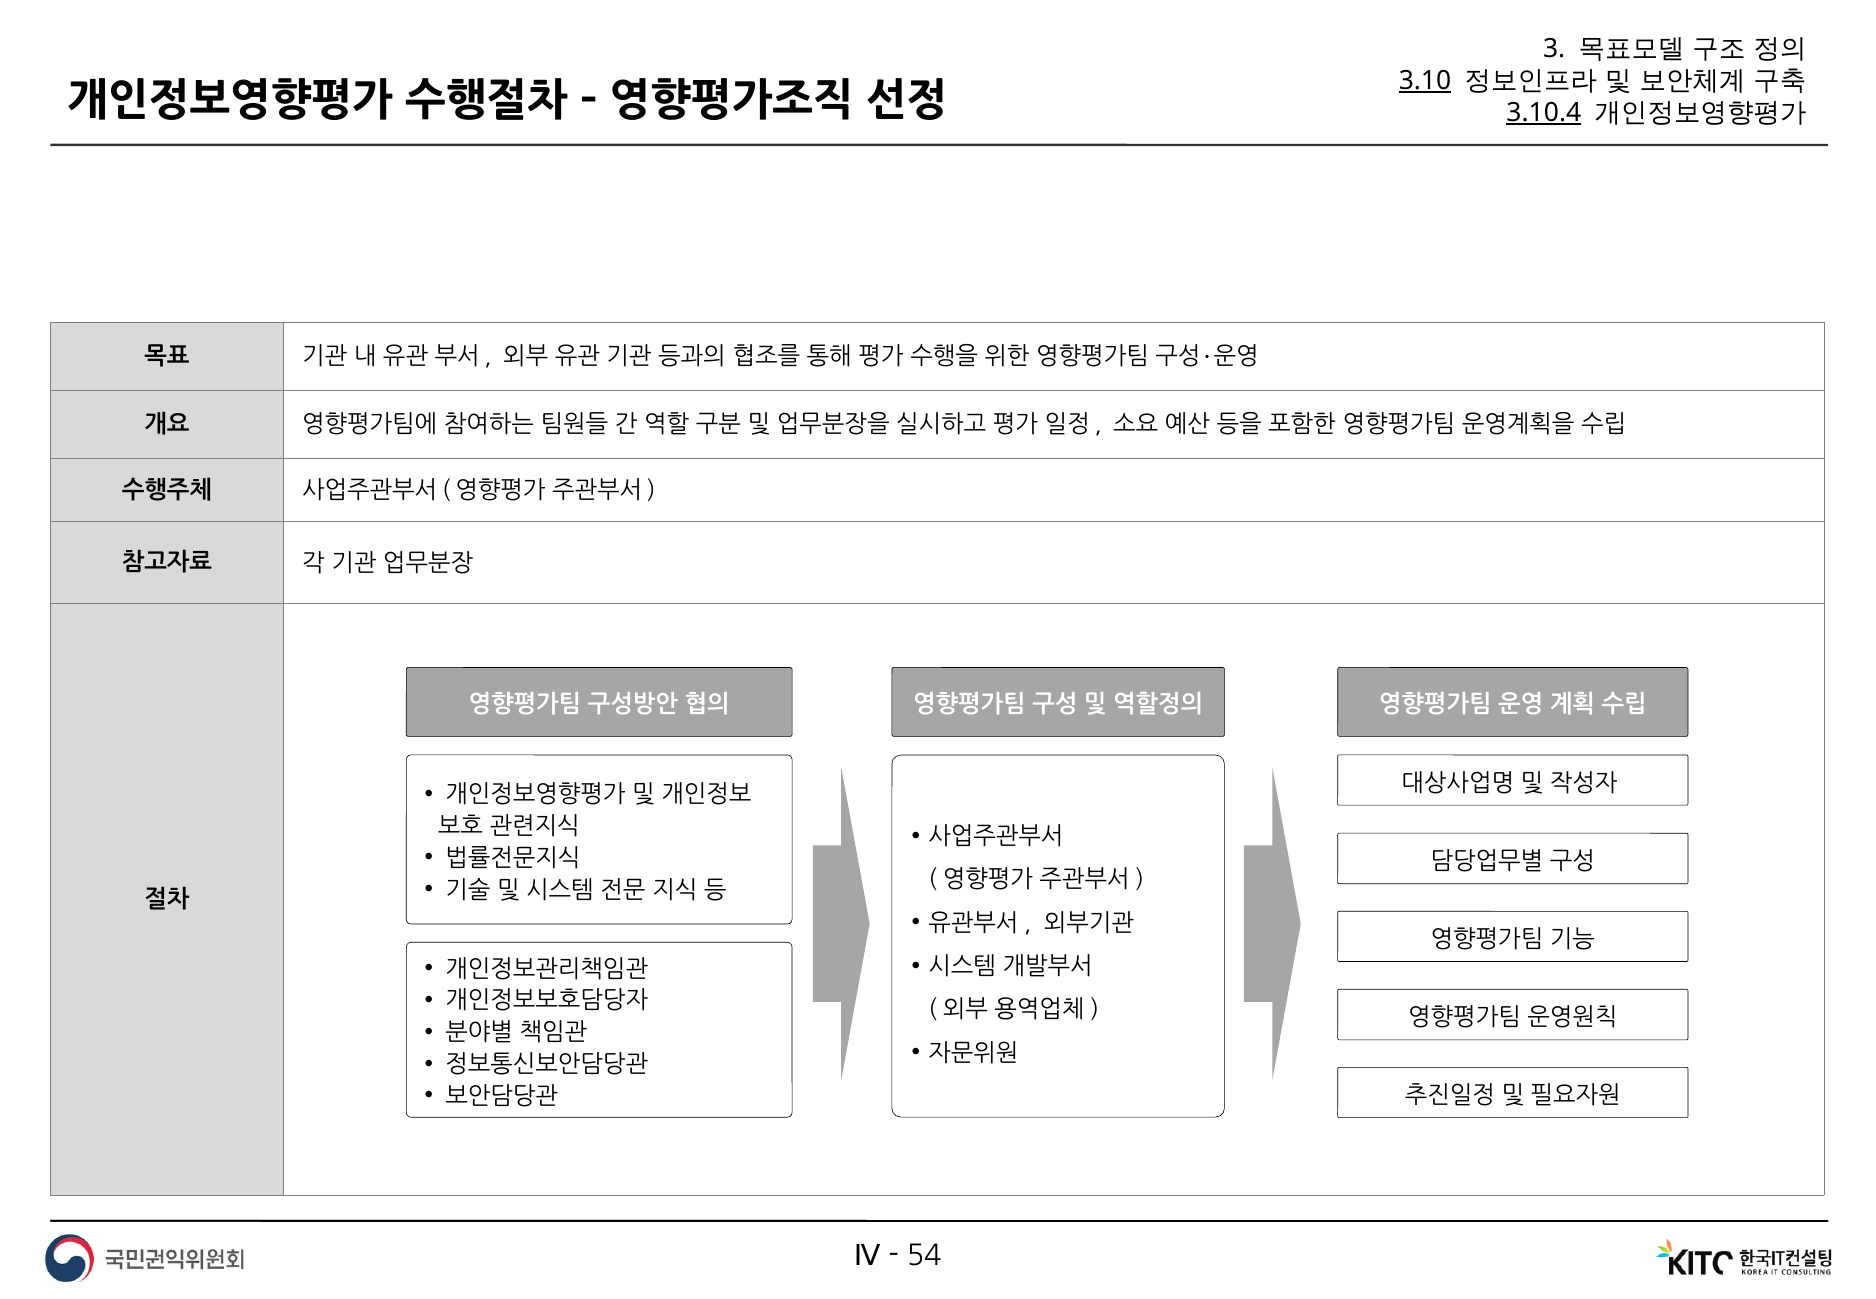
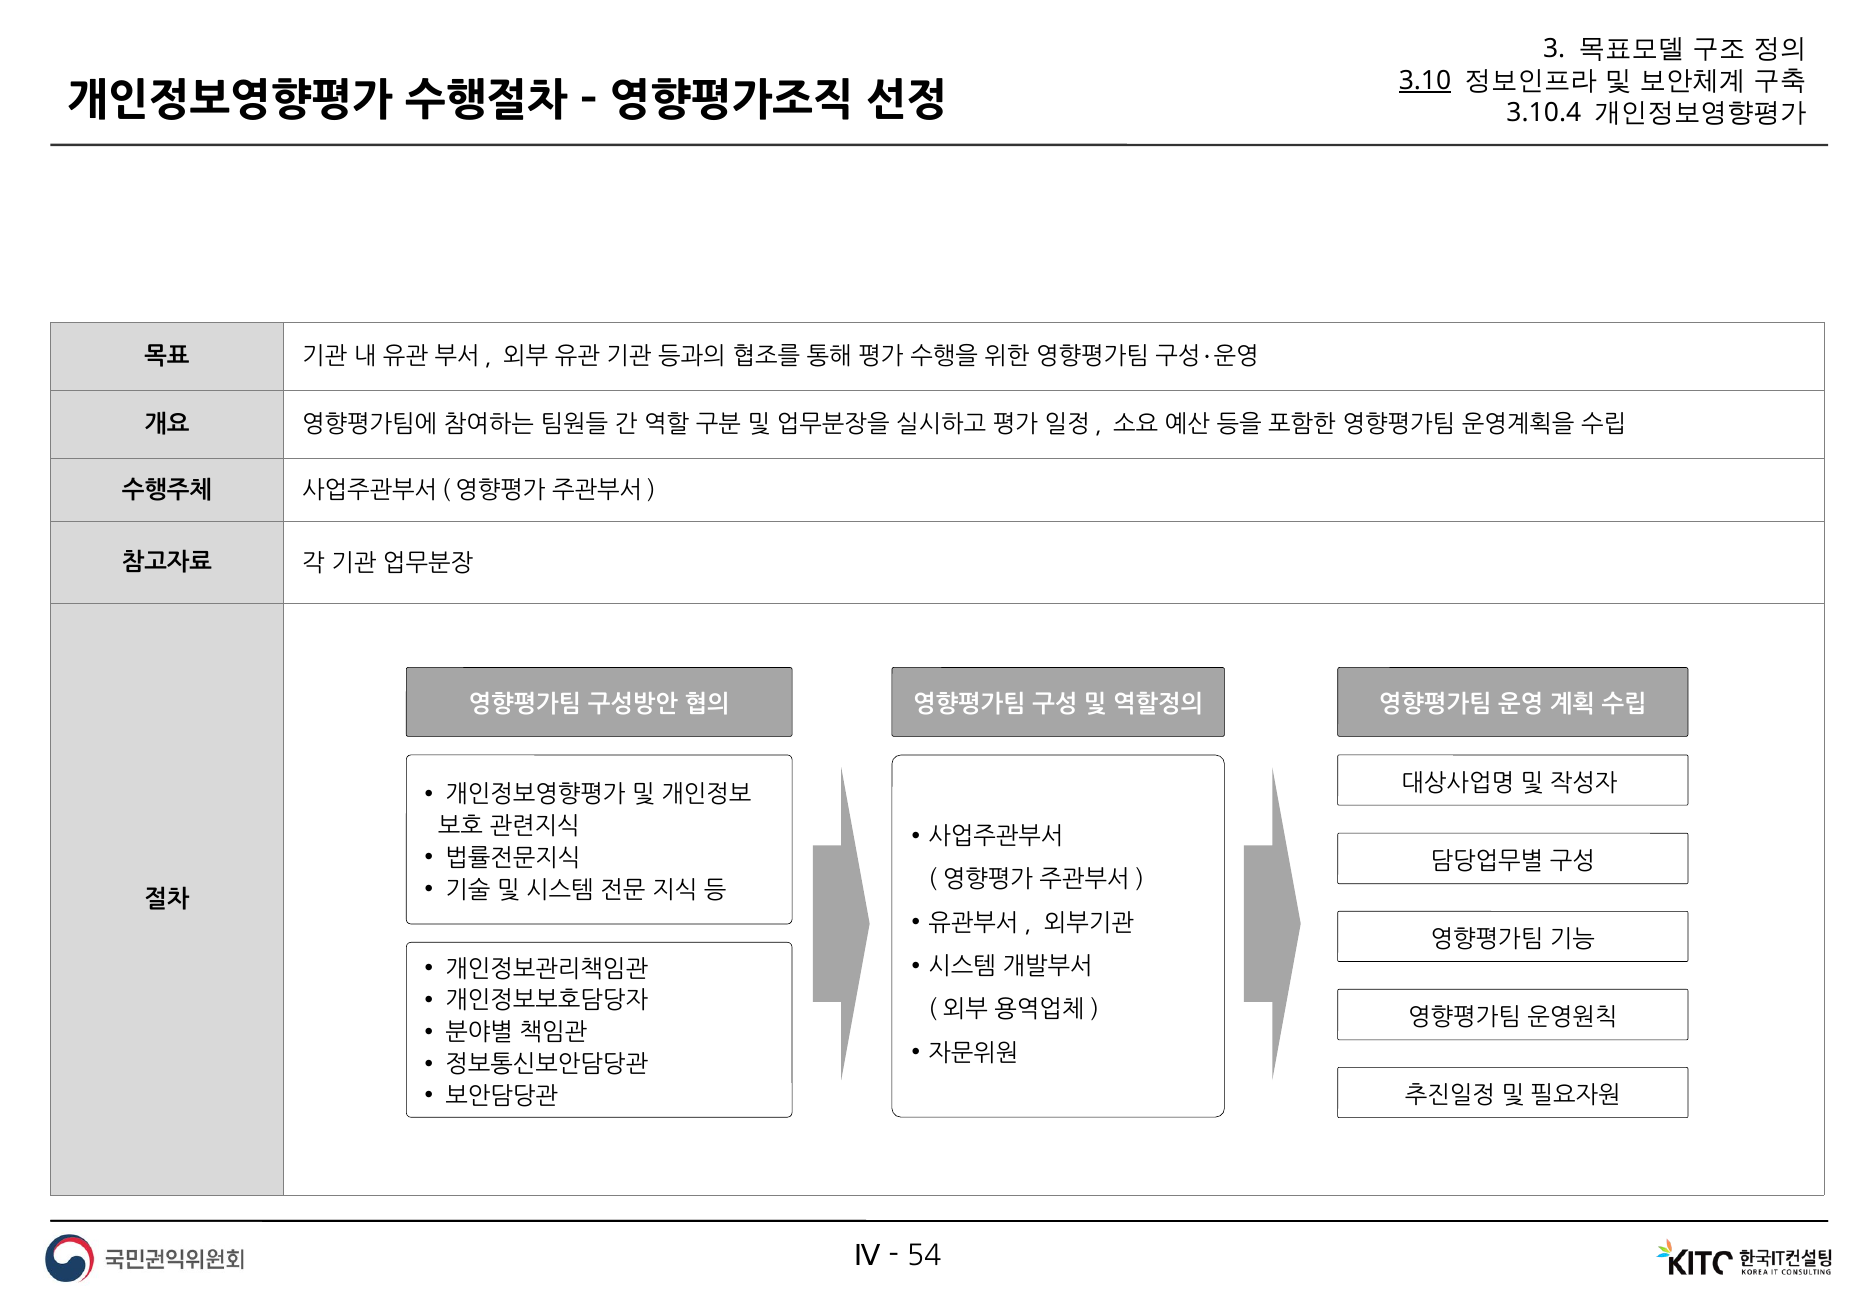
3.10.4 underline: present -> none (1544, 113)
